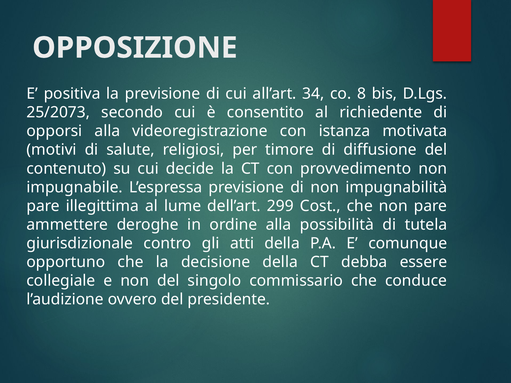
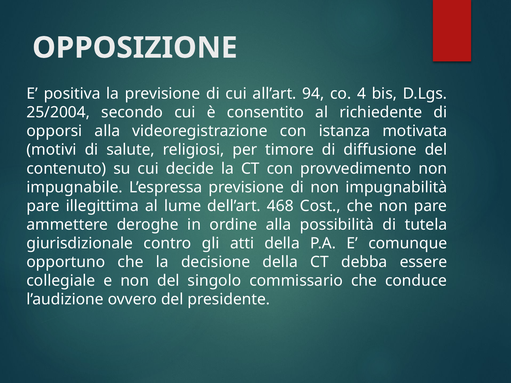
34: 34 -> 94 (313, 94)
8: 8 -> 4 (362, 94)
25/2073: 25/2073 -> 25/2004 (58, 113)
299: 299 -> 468 (280, 206)
